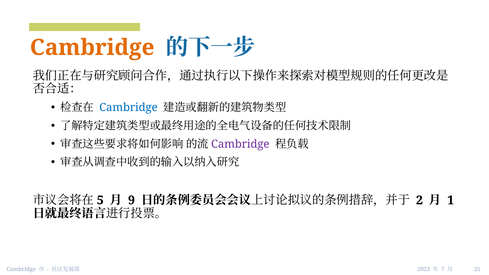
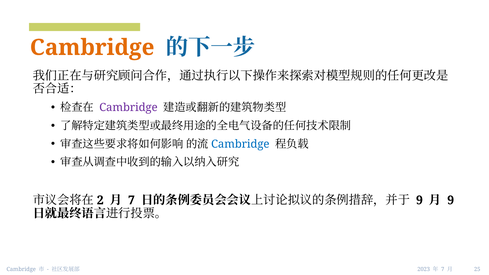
Cambridge colour: blue -> purple (128, 108)
Cambridge colour: purple -> blue (240, 144)
5: 5 -> 2 (100, 200)
9: 9 -> 7 (131, 200)
2: 2 -> 9 (419, 200)
1: 1 -> 9 (451, 200)
